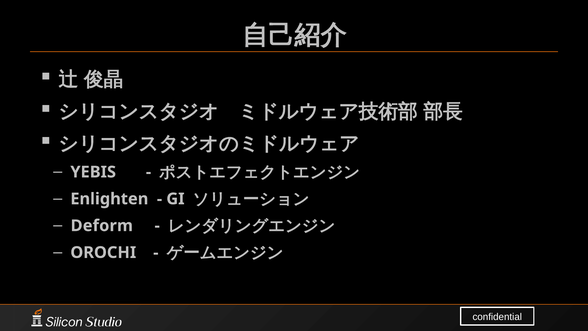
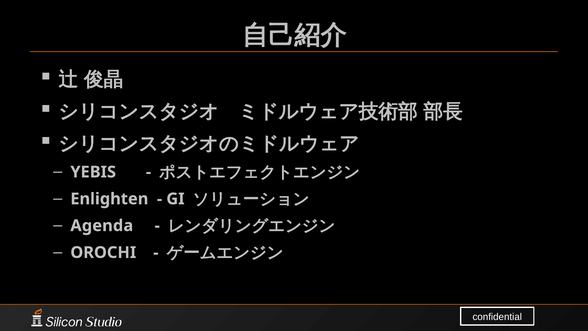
Deform: Deform -> Agenda (102, 226)
